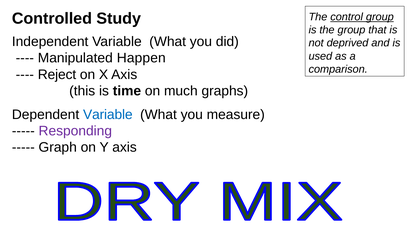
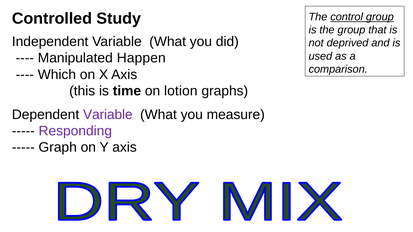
Reject: Reject -> Which (57, 75)
much: much -> lotion (181, 91)
Variable colour: blue -> purple (108, 115)
